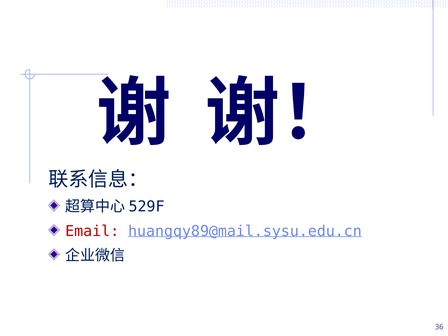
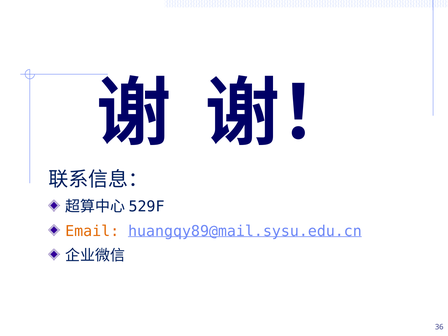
Email colour: red -> orange (92, 231)
